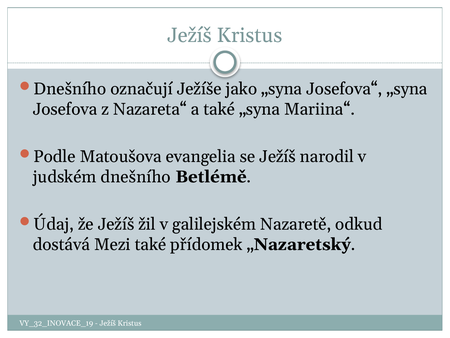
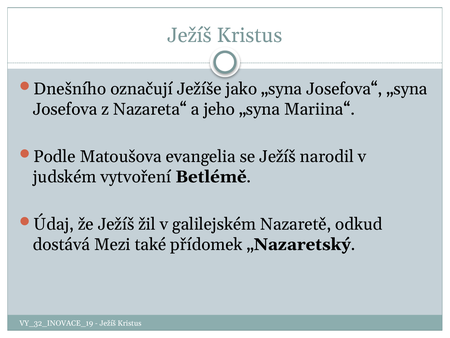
a také: také -> jeho (219, 109)
judském dnešního: dnešního -> vytvoření (136, 177)
